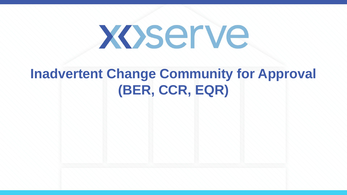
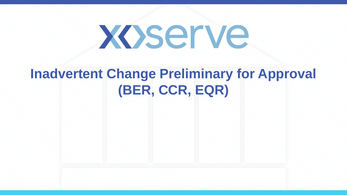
Community: Community -> Preliminary (196, 74)
